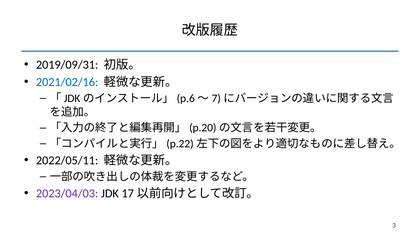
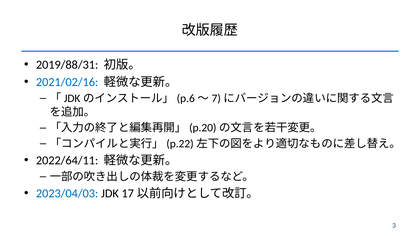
2019/09/31: 2019/09/31 -> 2019/88/31 (67, 65)
2022/05/11: 2022/05/11 -> 2022/64/11 (67, 161)
2023/04/03 colour: purple -> blue (67, 194)
